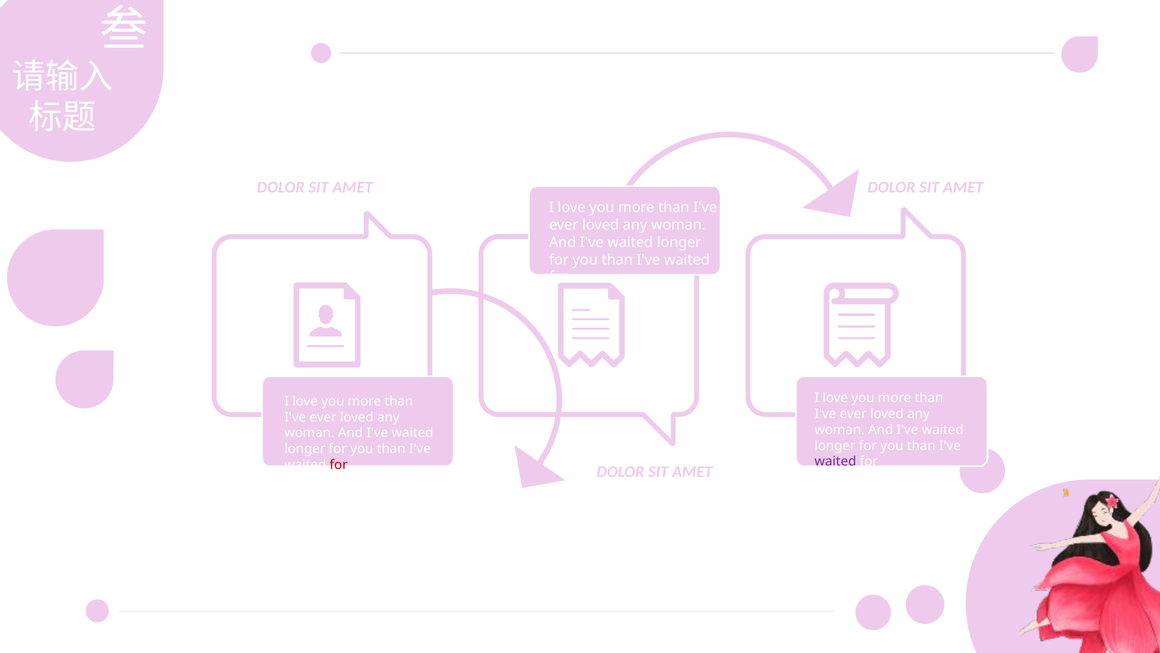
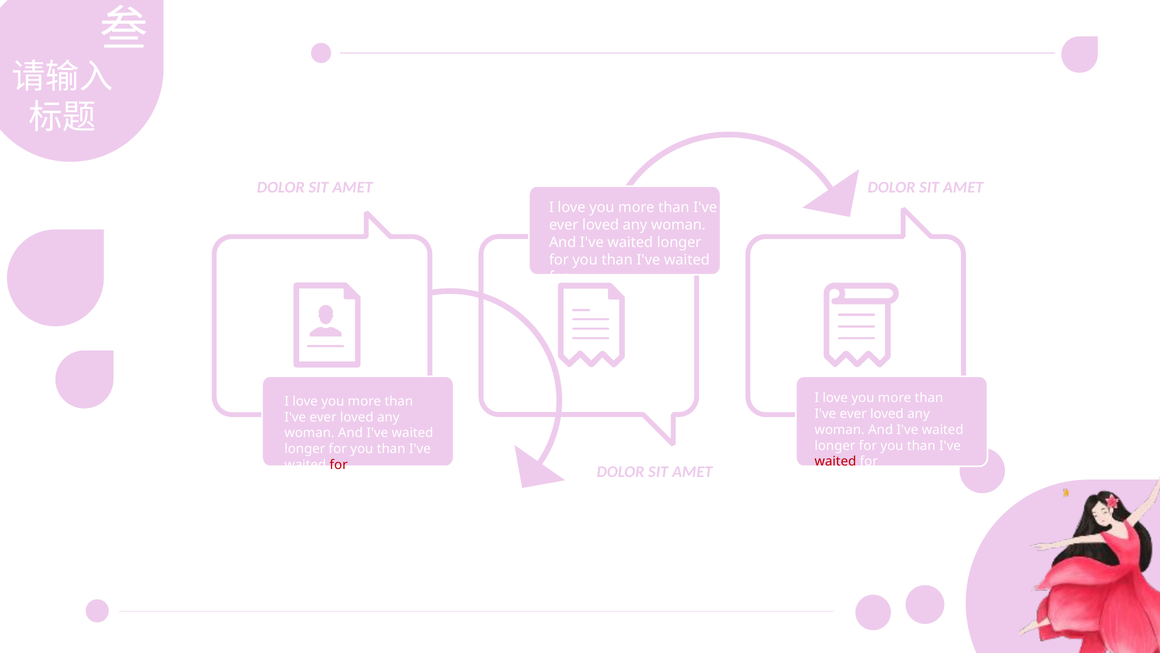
waited colour: purple -> red (835, 461)
